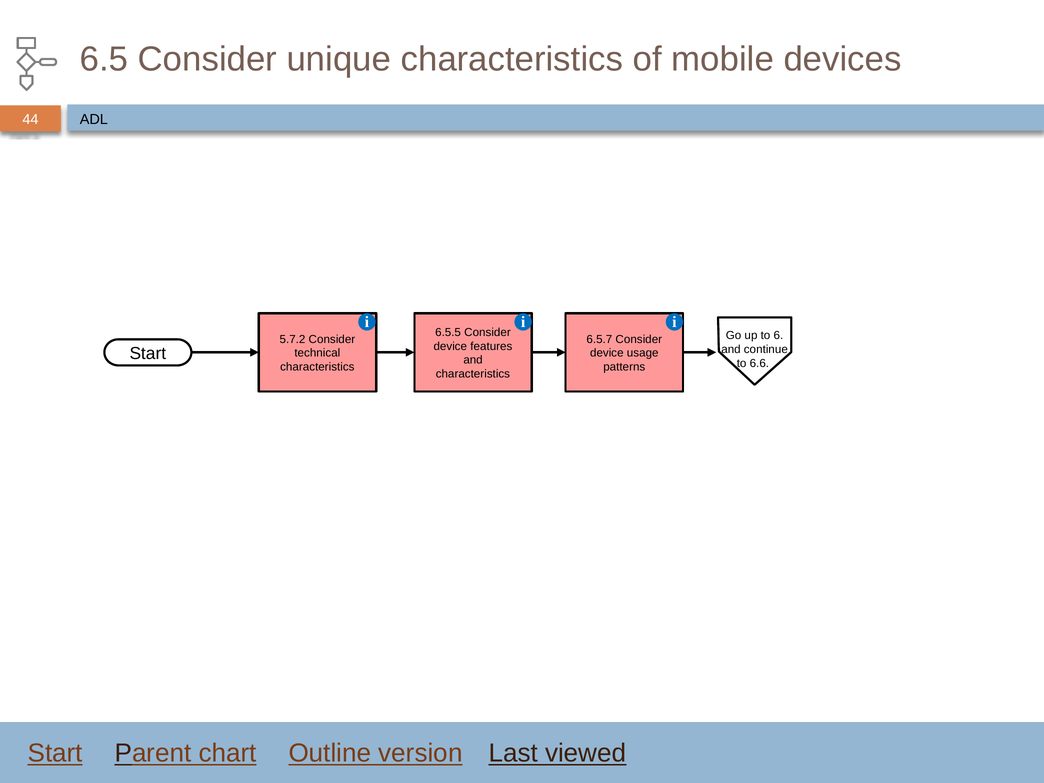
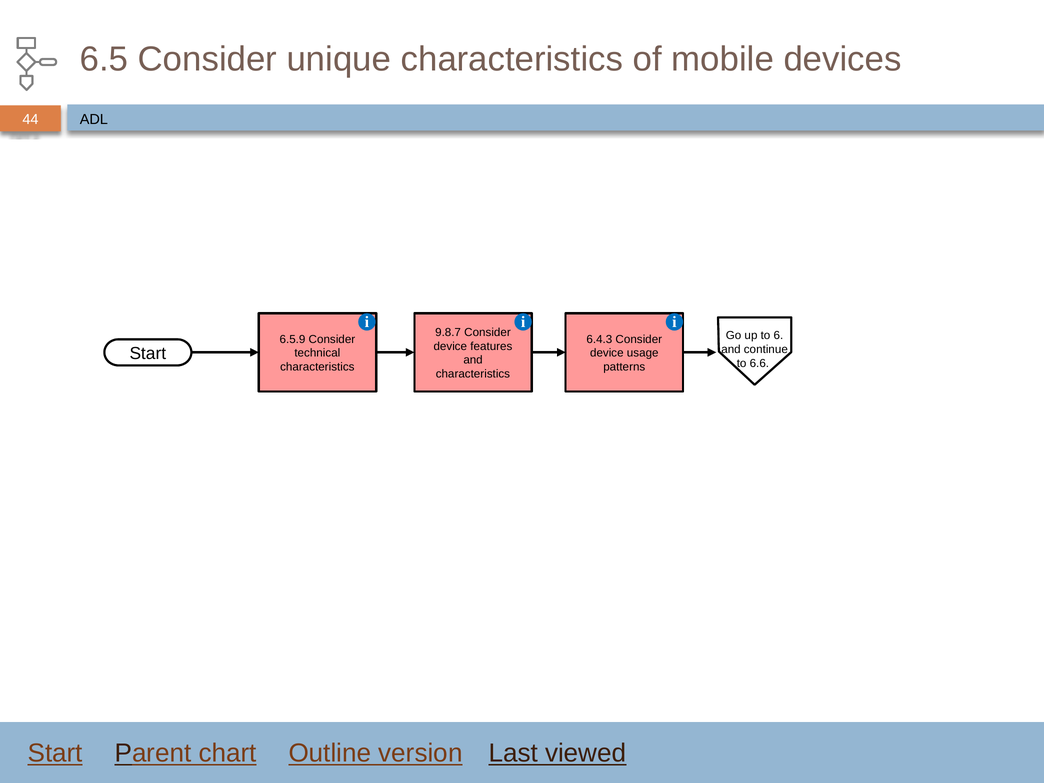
6.5.5: 6.5.5 -> 9.8.7 (448, 332)
5.7.2: 5.7.2 -> 6.5.9 (292, 339)
6.5.7: 6.5.7 -> 6.4.3 (599, 339)
